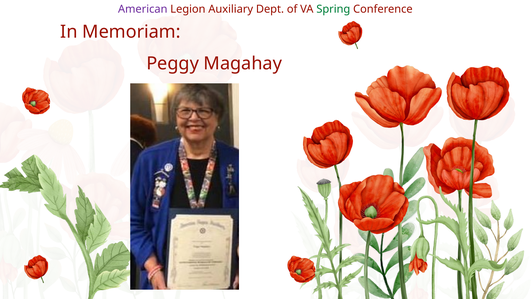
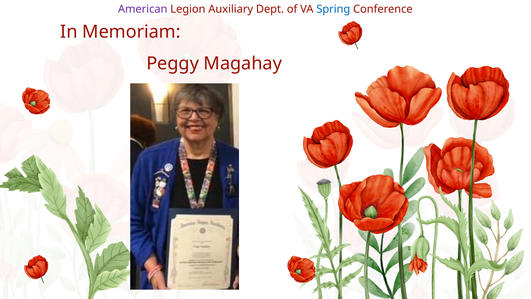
Spring colour: green -> blue (333, 9)
